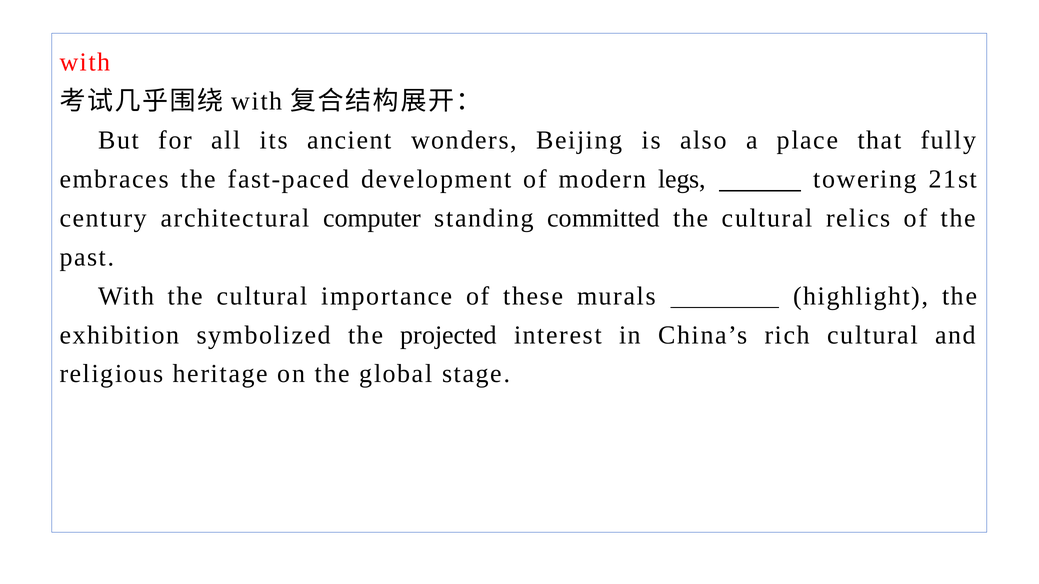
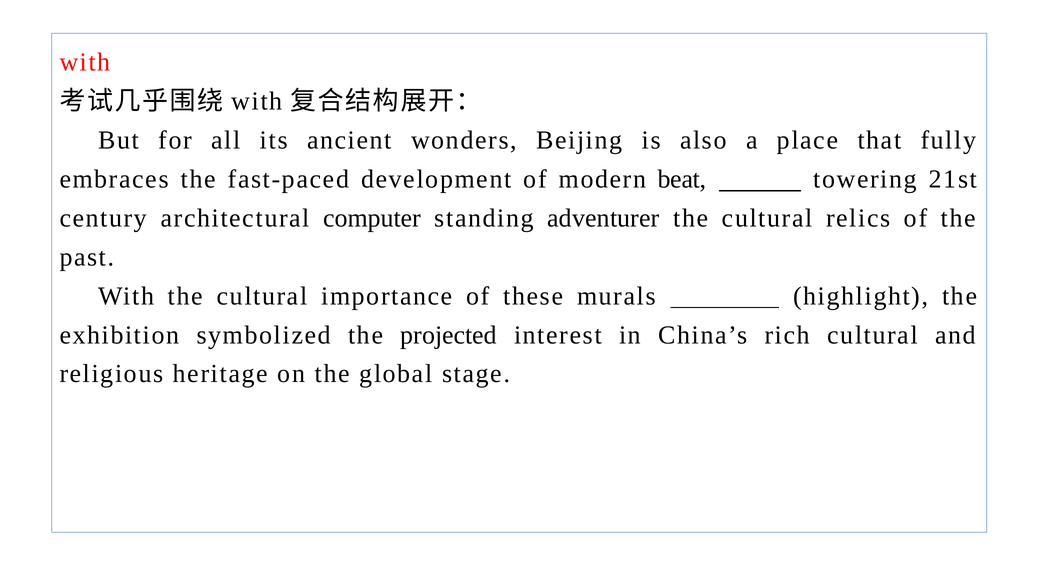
legs: legs -> beat (682, 179)
committed: committed -> adventurer (603, 218)
